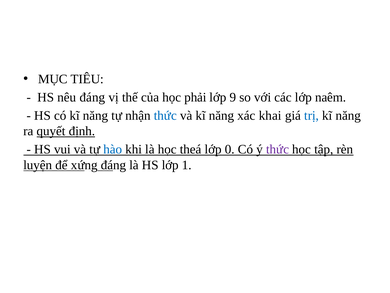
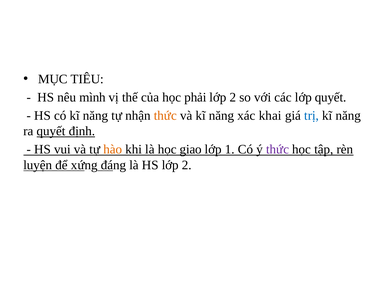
nêu đáng: đáng -> mình (92, 97)
9: 9 -> 2 (233, 97)
lớp naêm: naêm -> quyết (331, 97)
thức colour: blue -> orange (165, 115)
hào colour: blue -> orange (113, 149)
theá: theá -> giao (191, 149)
0: 0 -> 1 (230, 149)
HS lớp 1: 1 -> 2 (187, 165)
